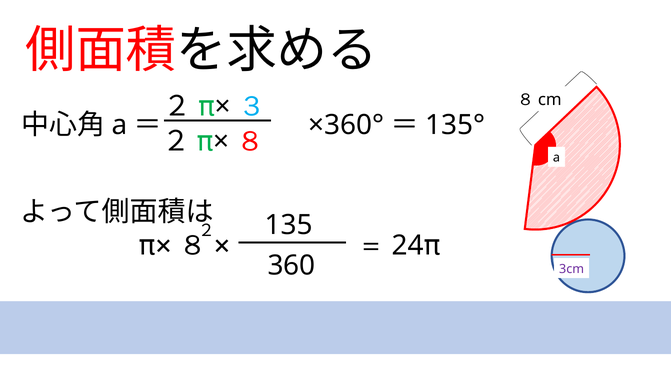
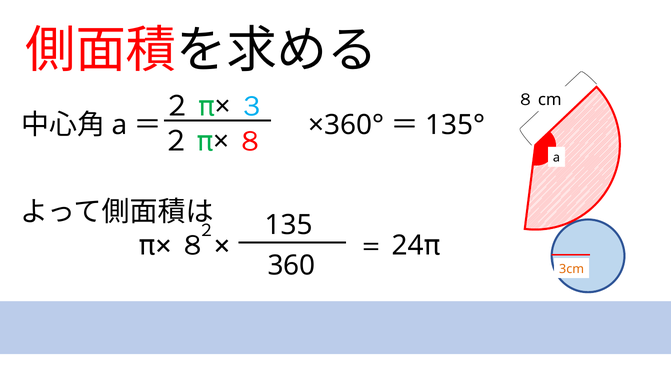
3cm colour: purple -> orange (572, 269)
